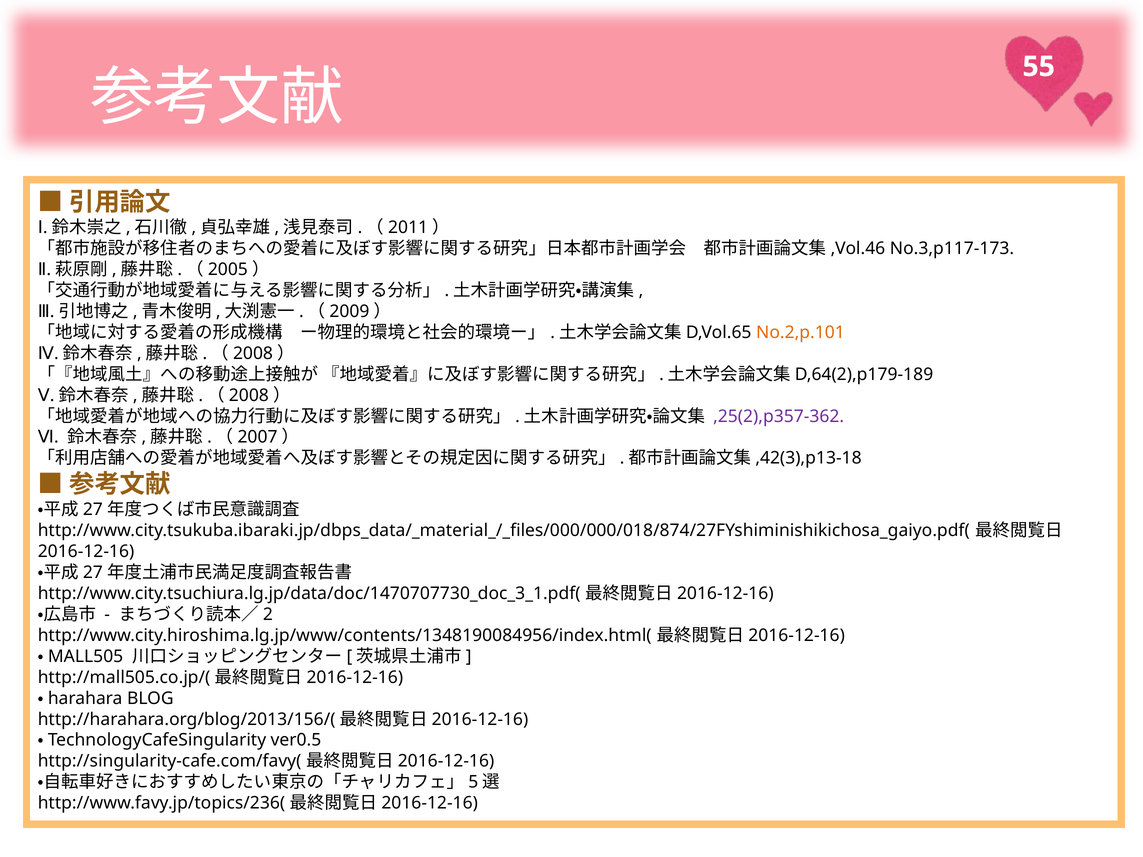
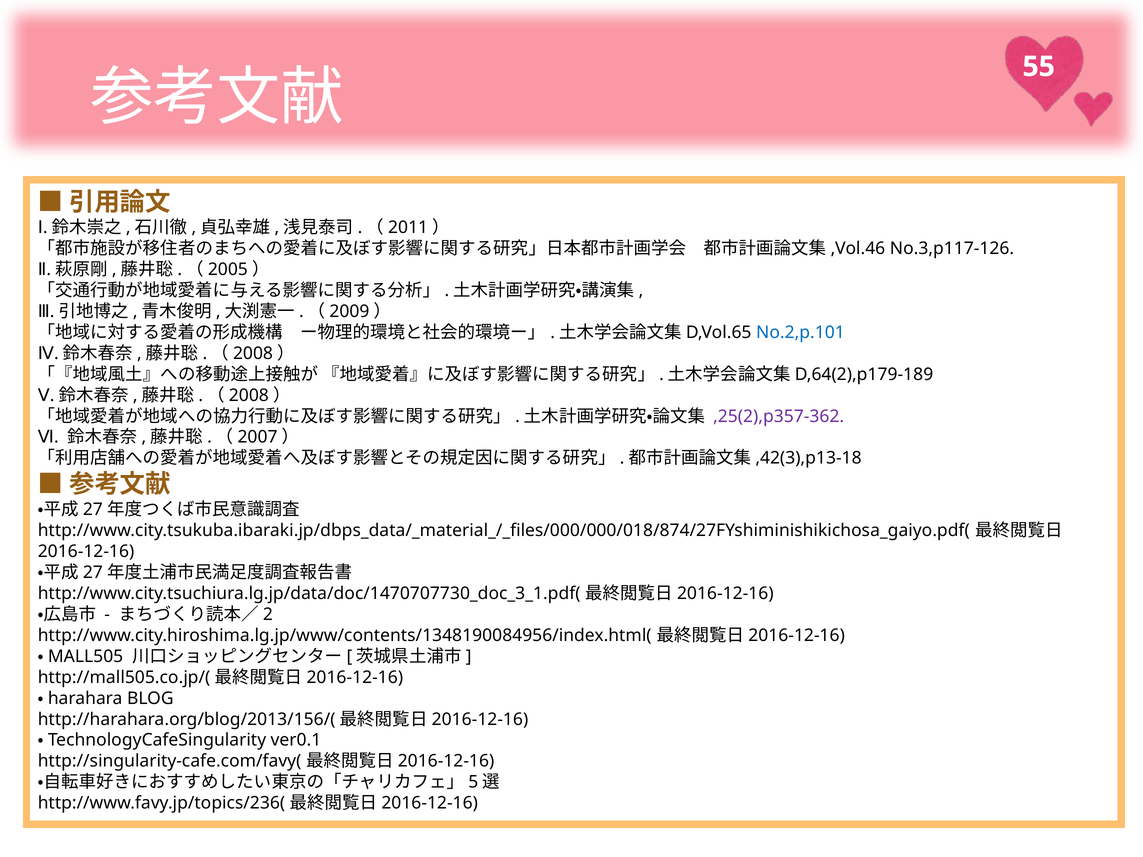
No.3,p117-173: No.3,p117-173 -> No.3,p117-126 (952, 249)
No.2,p.101 colour: orange -> blue (800, 333)
ver0.5: ver0.5 -> ver0.1 (296, 740)
